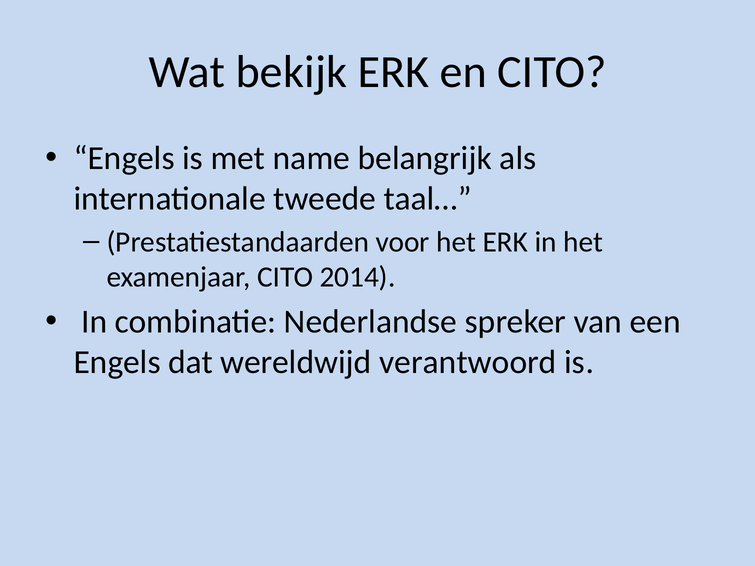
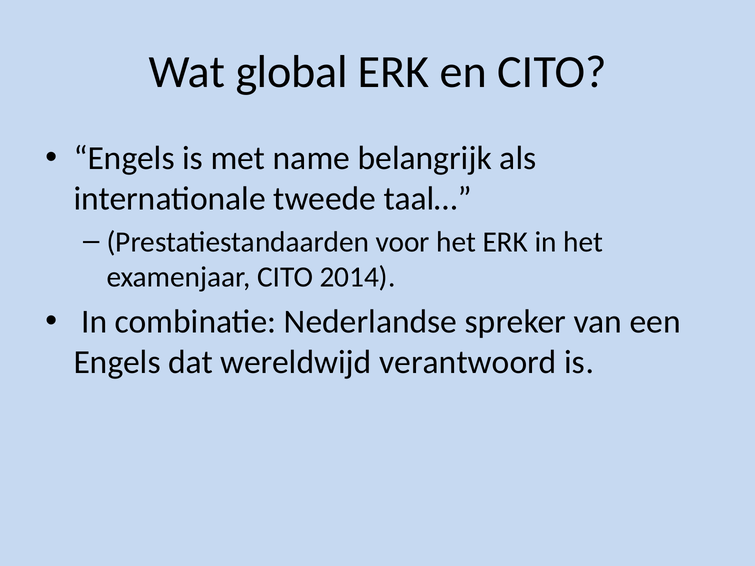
bekijk: bekijk -> global (292, 72)
